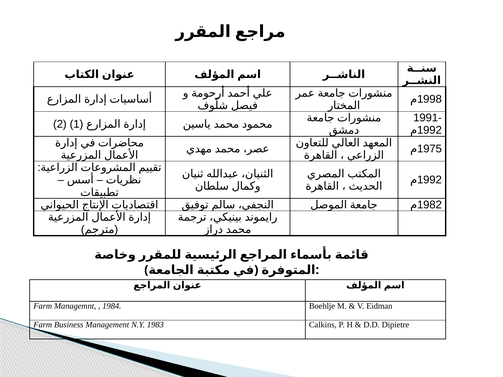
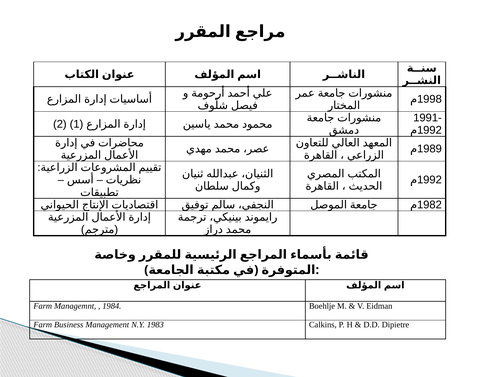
1975: 1975 -> 1989 (429, 149)
